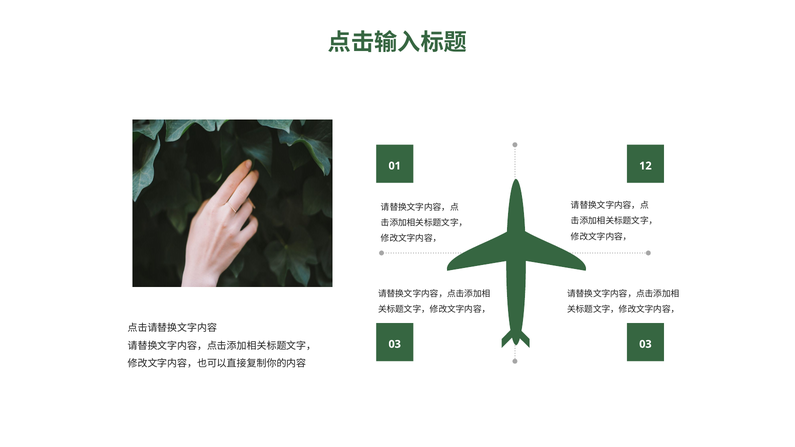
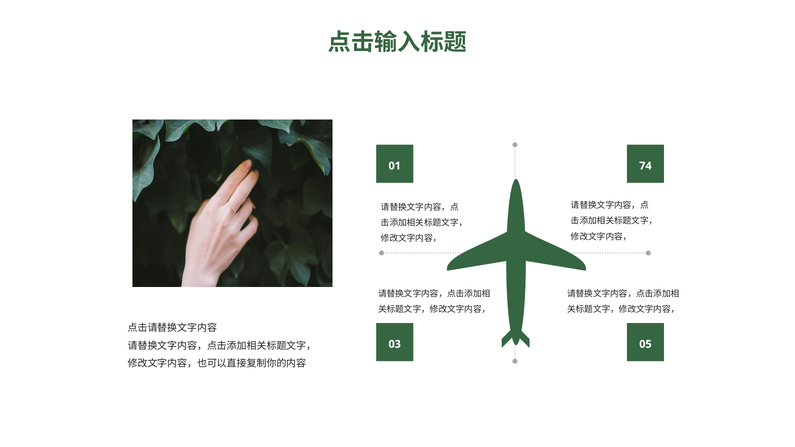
12: 12 -> 74 (645, 166)
03 03: 03 -> 05 (645, 344)
